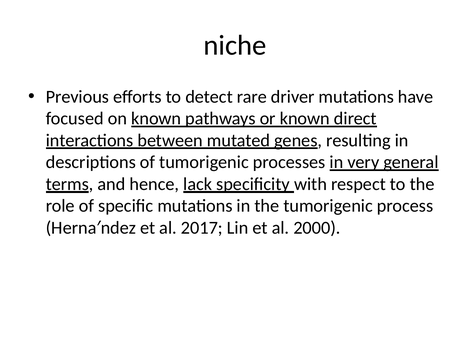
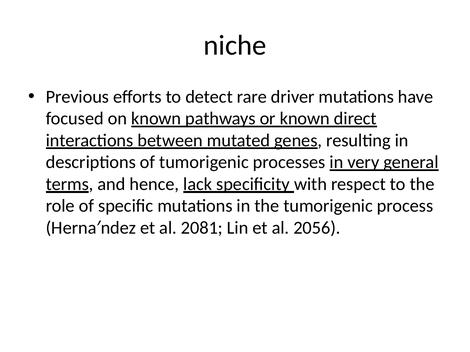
2017: 2017 -> 2081 (202, 228)
2000: 2000 -> 2056 (317, 228)
